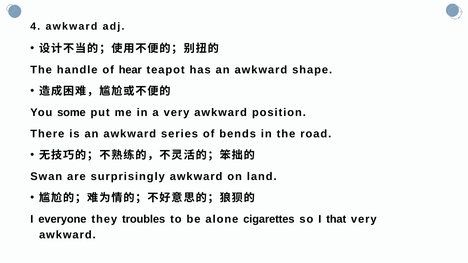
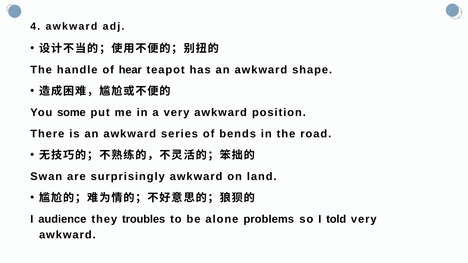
everyone: everyone -> audience (62, 219)
cigarettes: cigarettes -> problems (269, 219)
that: that -> told (336, 219)
